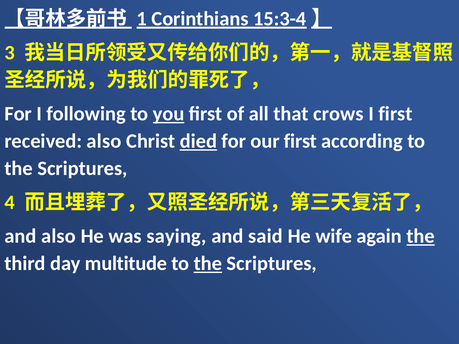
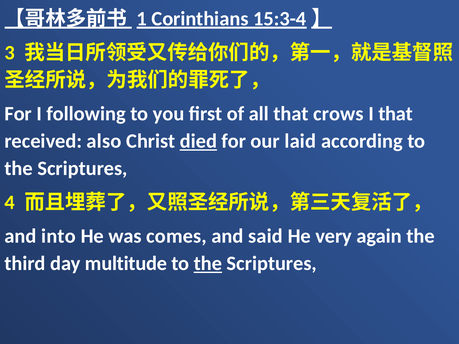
you underline: present -> none (169, 114)
I first: first -> that (396, 114)
our first: first -> laid (300, 141)
and also: also -> into (59, 236)
saying: saying -> comes (177, 236)
wife: wife -> very (334, 236)
the underline: present -> none (421, 236)
